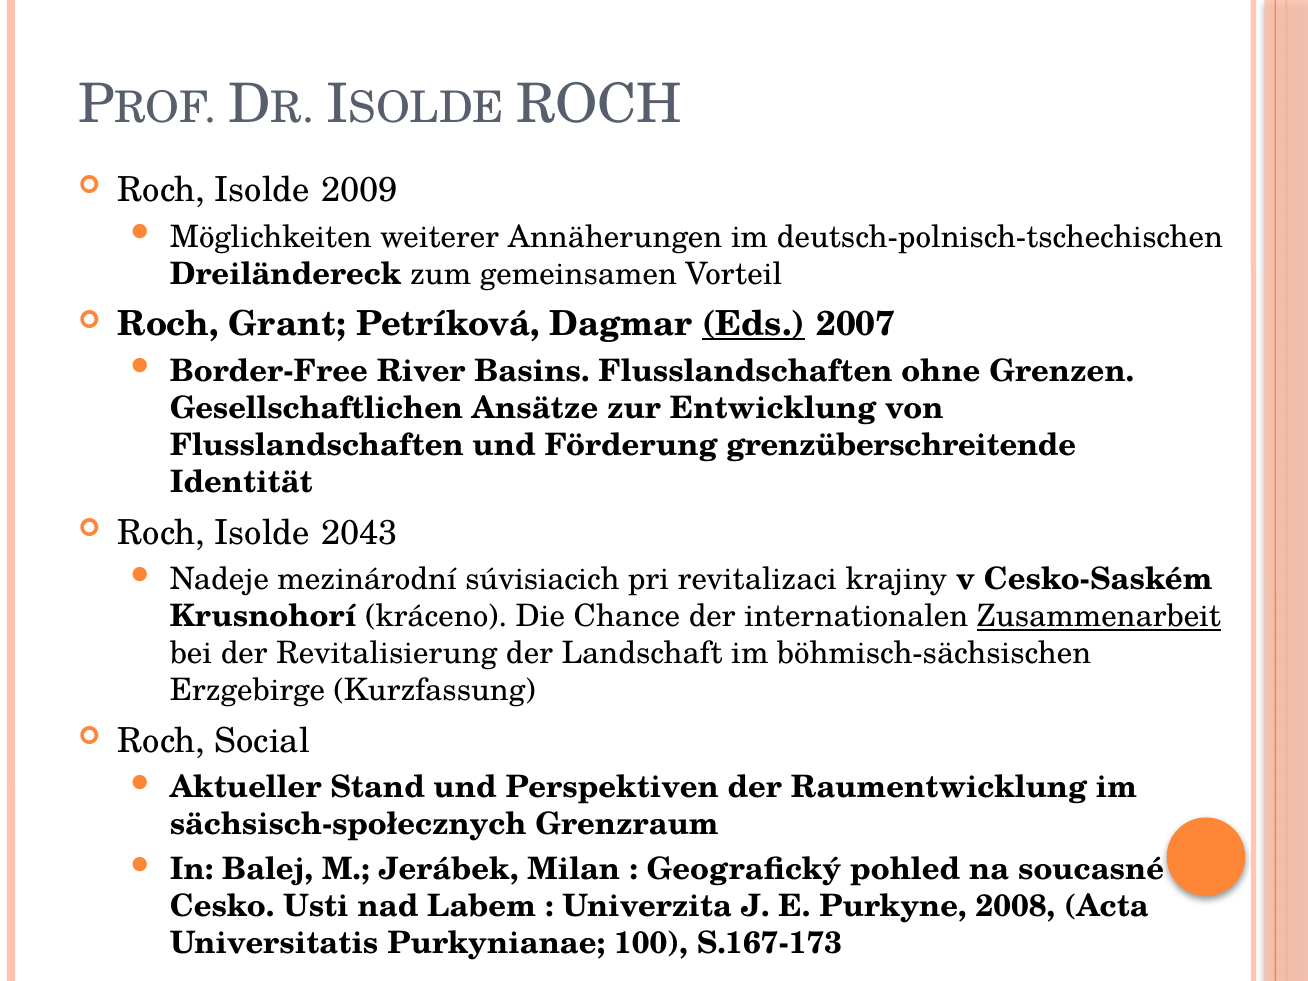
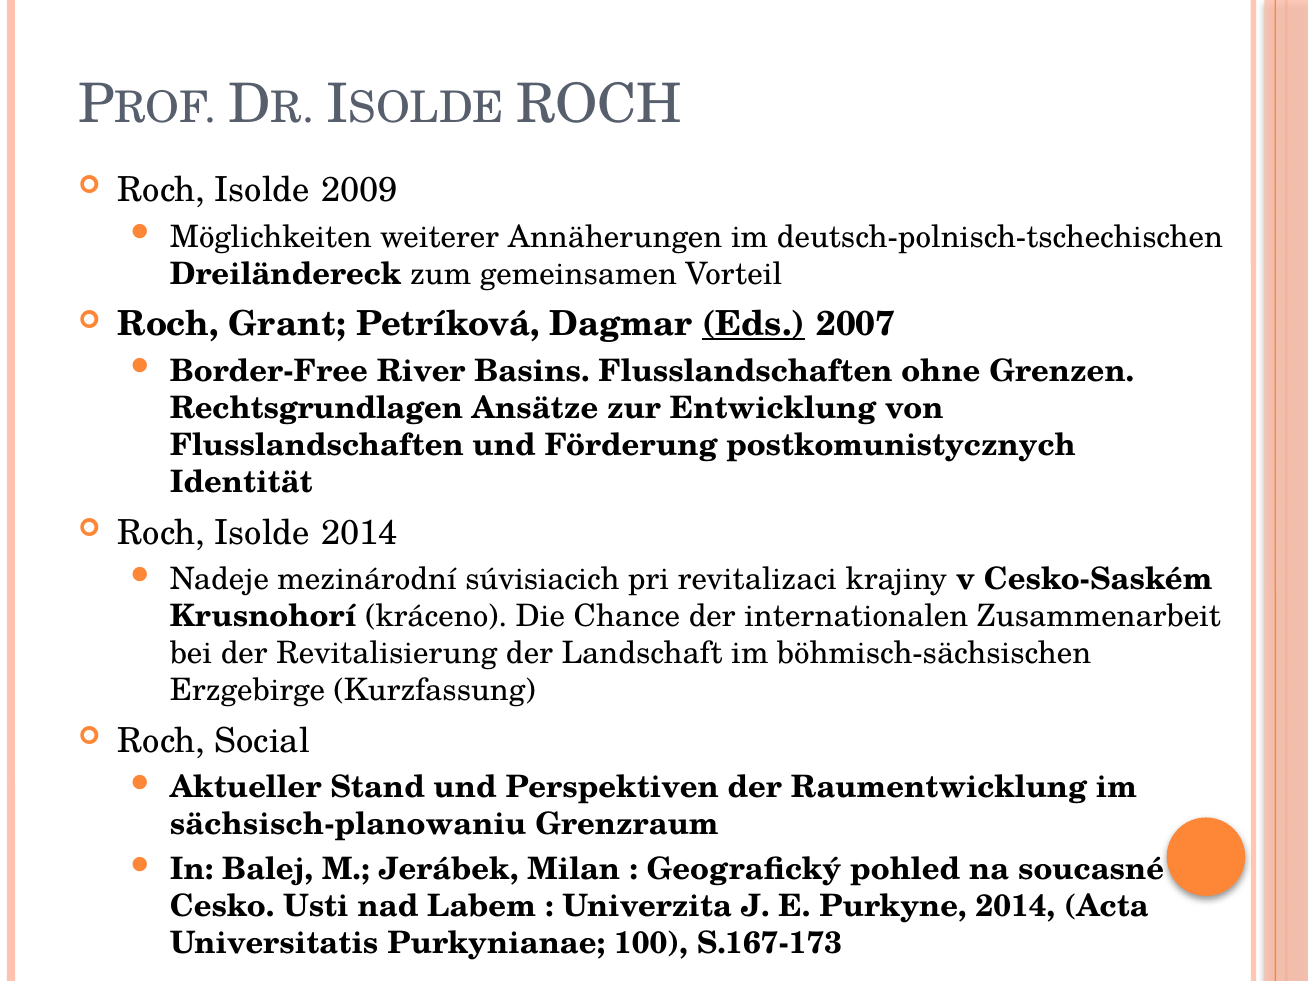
Gesellschaftlichen: Gesellschaftlichen -> Rechtsgrundlagen (316, 408)
grenzüberschreitende: grenzüberschreitende -> postkomunistycznych (901, 445)
Isolde 2043: 2043 -> 2014 (360, 533)
Zusammenarbeit underline: present -> none (1099, 616)
sächsisch-społecznych: sächsisch-społecznych -> sächsisch-planowaniu (348, 825)
Purkyne 2008: 2008 -> 2014 (1015, 906)
